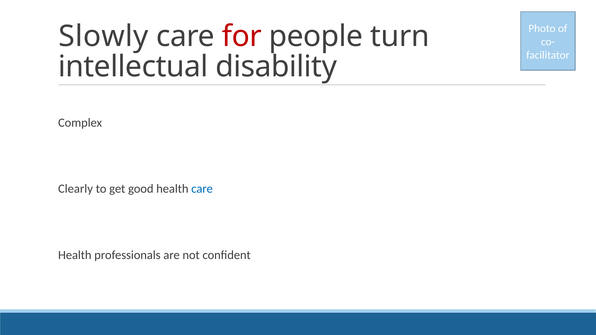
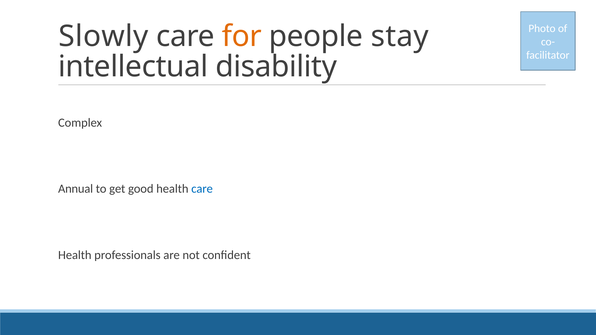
for colour: red -> orange (242, 36)
turn: turn -> stay (400, 36)
Clearly: Clearly -> Annual (76, 189)
